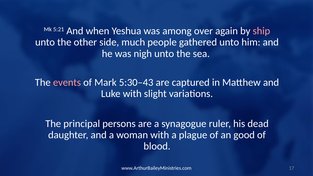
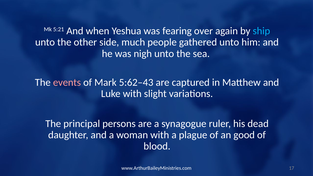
among: among -> fearing (177, 31)
ship colour: pink -> light blue (261, 31)
5:30–43: 5:30–43 -> 5:62–43 (136, 82)
